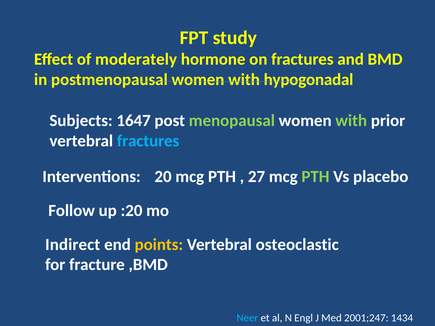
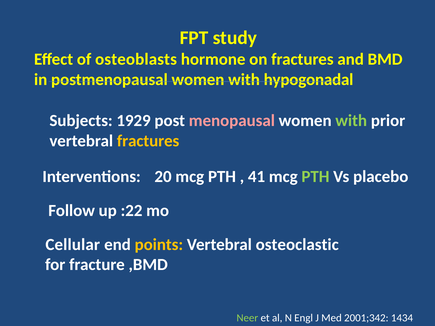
moderately: moderately -> osteoblasts (136, 59)
1647: 1647 -> 1929 (134, 121)
menopausal colour: light green -> pink (232, 121)
fractures colour: light blue -> yellow (148, 141)
27: 27 -> 41 (257, 177)
:20: :20 -> :22 (132, 211)
Indirect: Indirect -> Cellular (73, 245)
Neer colour: light blue -> light green (247, 318)
2001;247: 2001;247 -> 2001;342 (366, 318)
